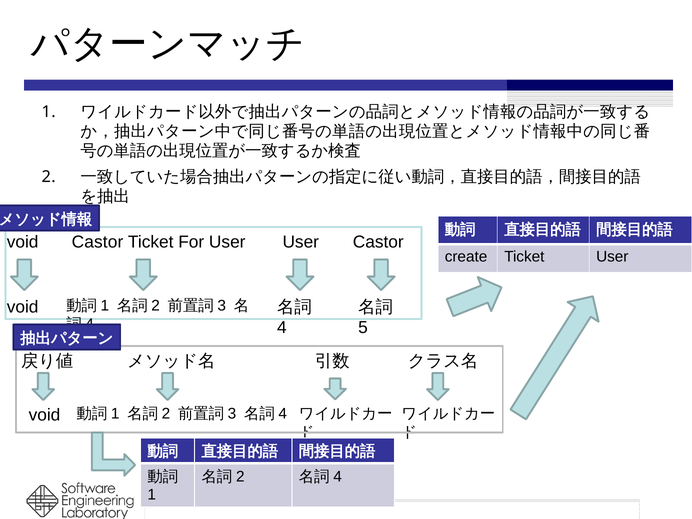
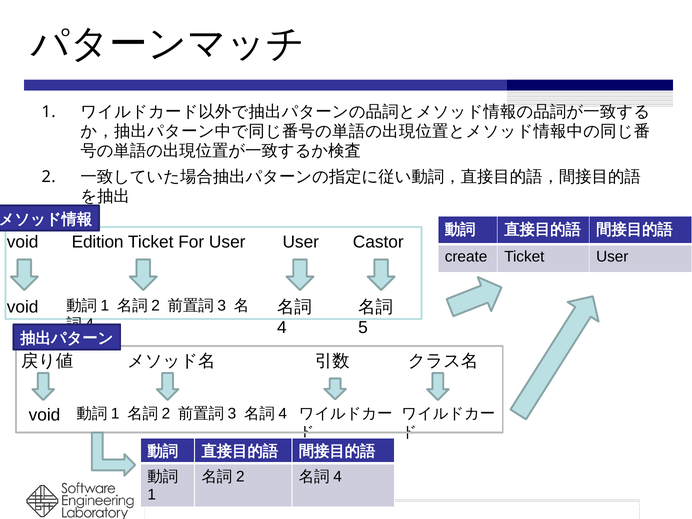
void Castor: Castor -> Edition (98, 242)
